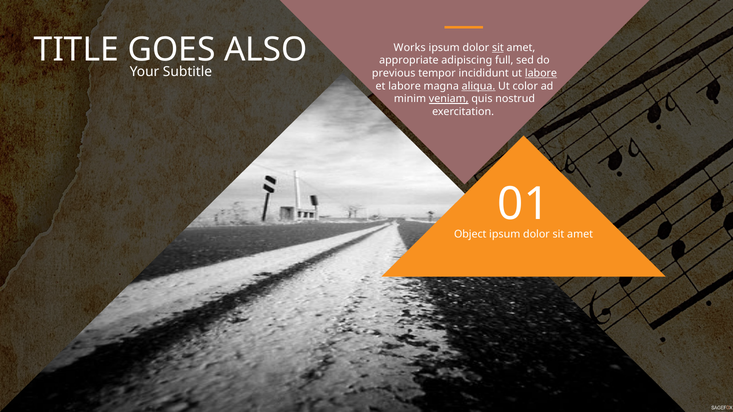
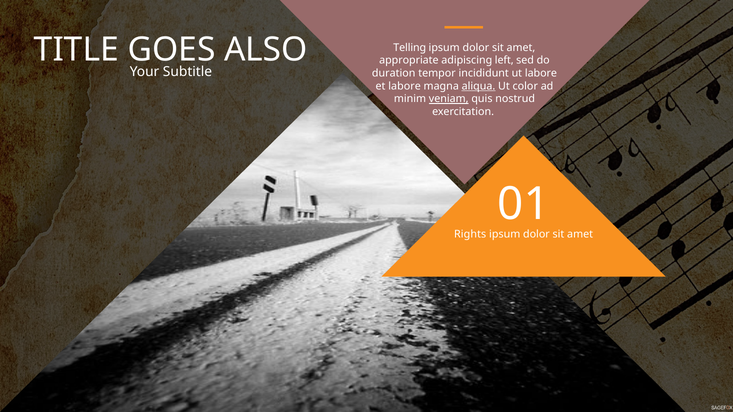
Works: Works -> Telling (410, 48)
sit underline: present -> none (498, 48)
full: full -> left (504, 60)
previous: previous -> duration (394, 73)
labore underline: present -> none (541, 73)
Object: Object -> Rights (470, 235)
